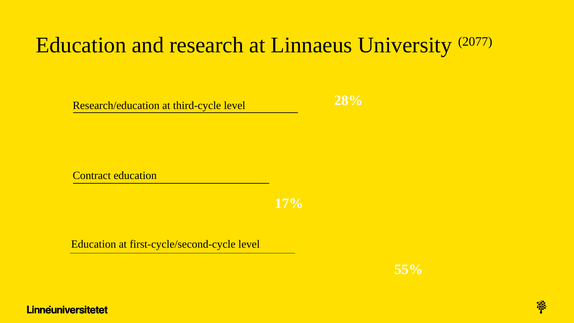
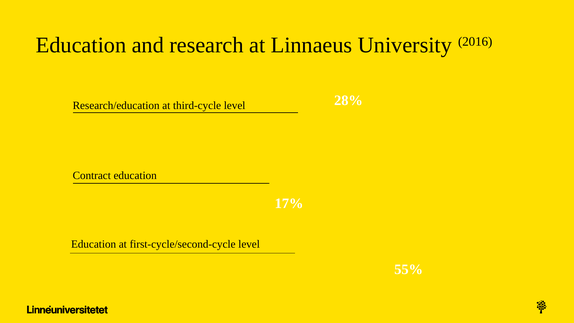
2077: 2077 -> 2016 (475, 42)
